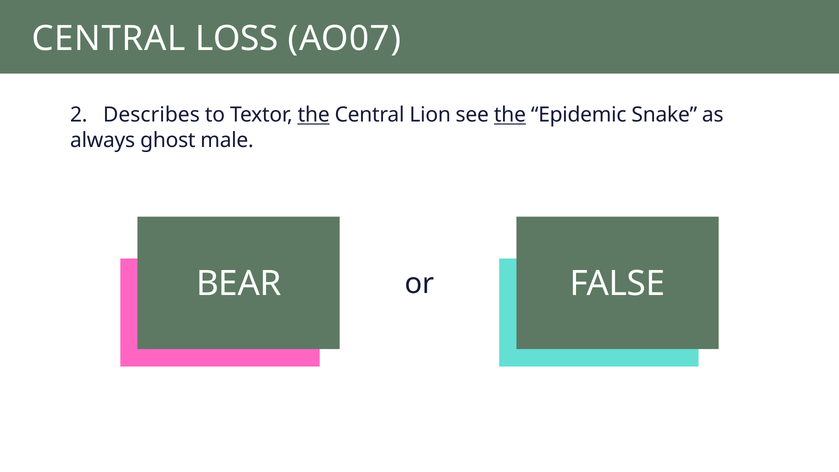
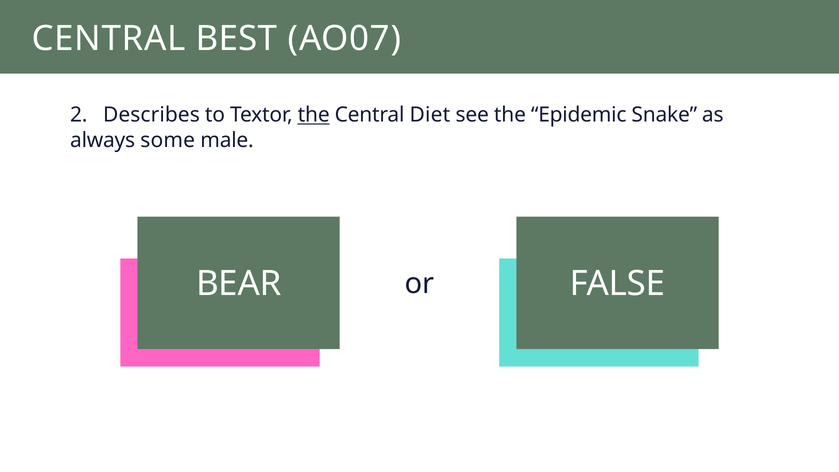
LOSS: LOSS -> BEST (237, 39)
Lion: Lion -> Diet (430, 115)
the underline: present -> none (510, 115)
ghost: ghost -> some (168, 140)
